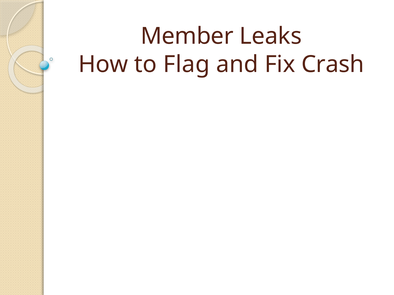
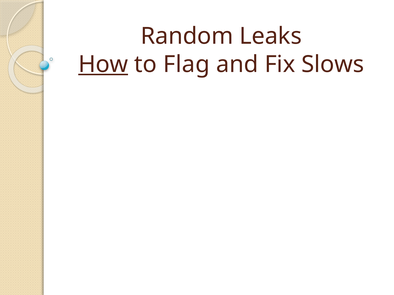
Member: Member -> Random (187, 36)
How underline: none -> present (103, 65)
Crash: Crash -> Slows (333, 65)
